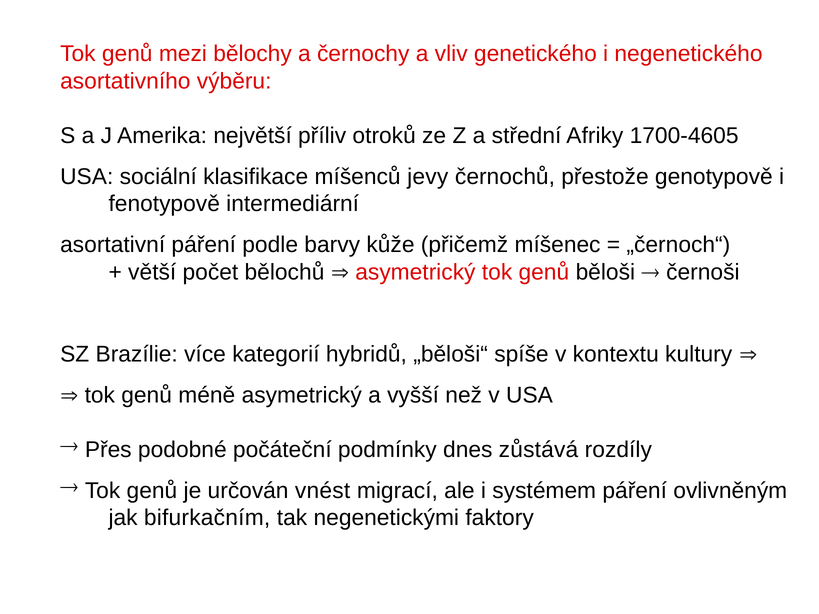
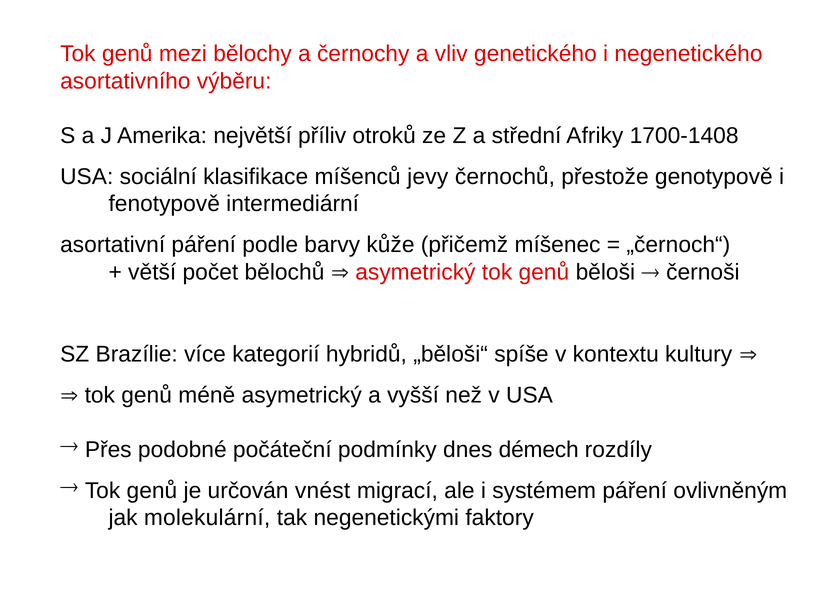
1700-4605: 1700-4605 -> 1700-1408 (684, 136)
zůstává: zůstává -> démech (539, 450)
bifurkačním: bifurkačním -> molekulární (207, 518)
